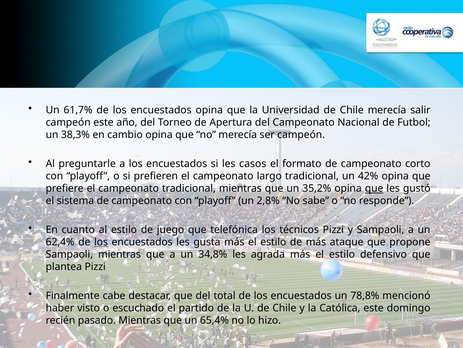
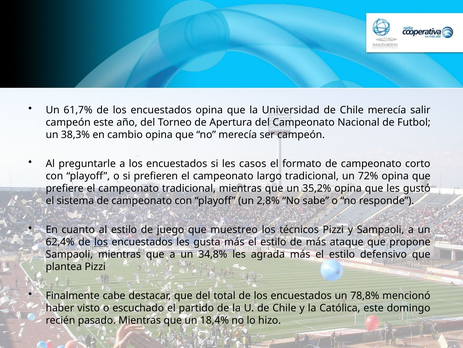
42%: 42% -> 72% (368, 176)
que underline: present -> none (374, 188)
telefónica: telefónica -> muestreo (234, 229)
65,4%: 65,4% -> 18,4% (214, 320)
